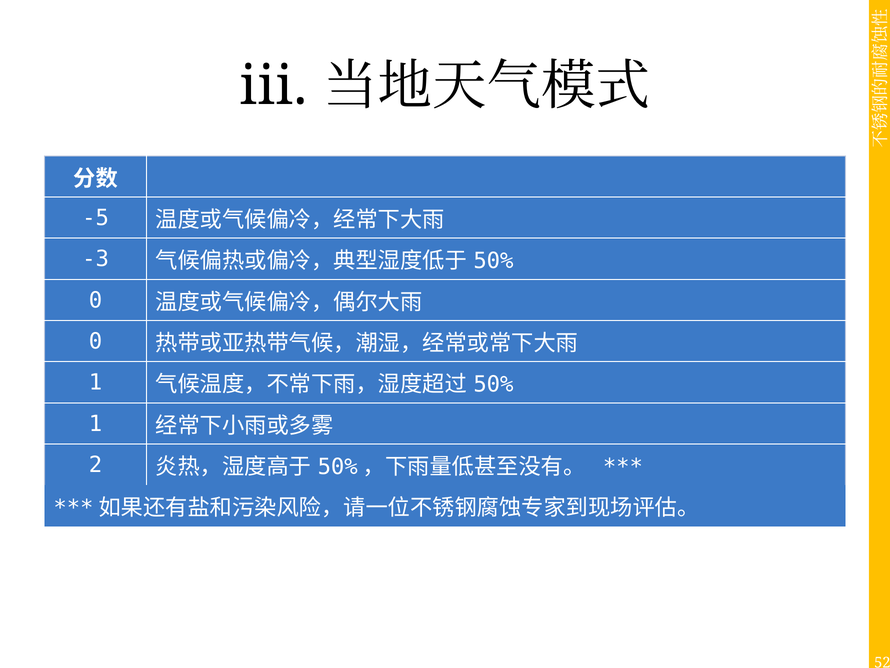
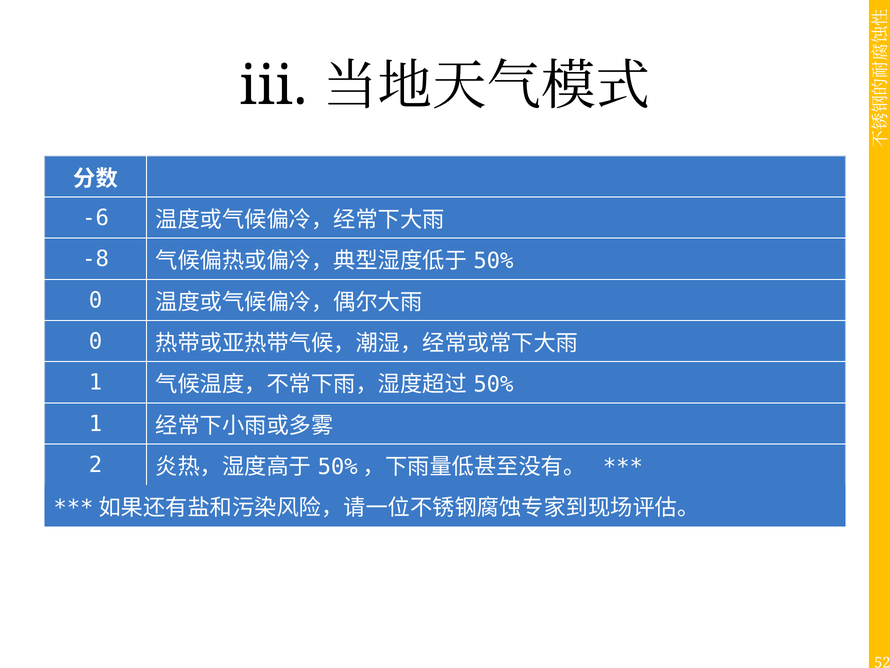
-5: -5 -> -6 (96, 218)
-3: -3 -> -8 (96, 259)
